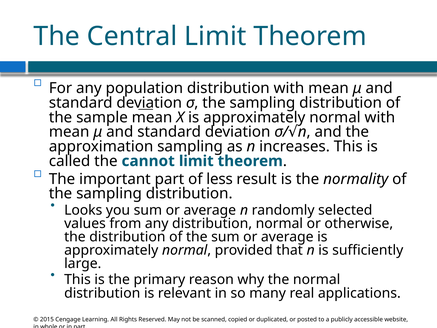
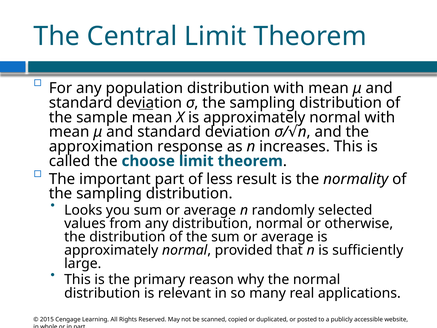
approximation sampling: sampling -> response (190, 146)
cannot: cannot -> choose (148, 161)
